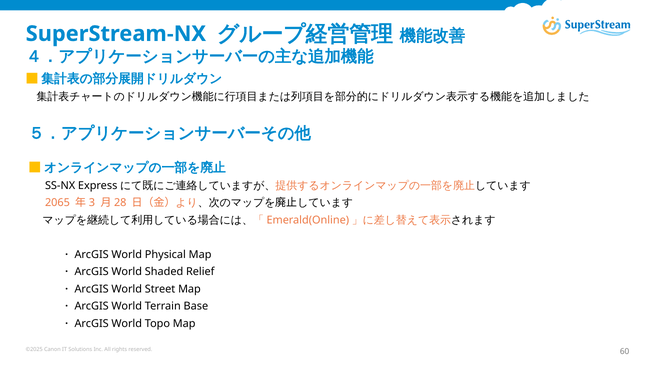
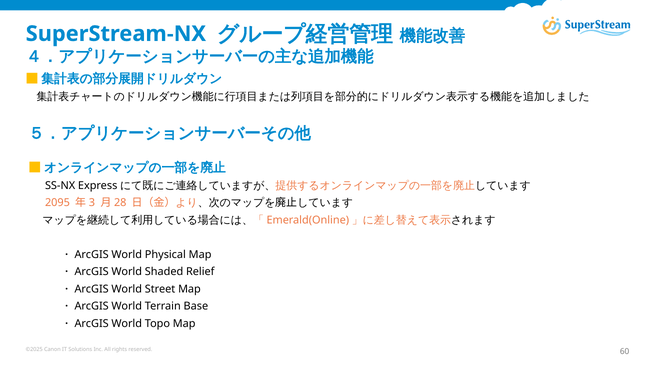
2065: 2065 -> 2095 (57, 203)
